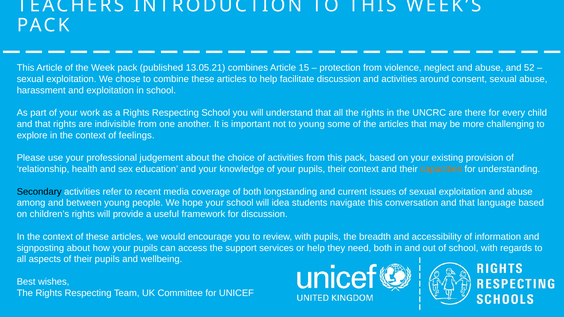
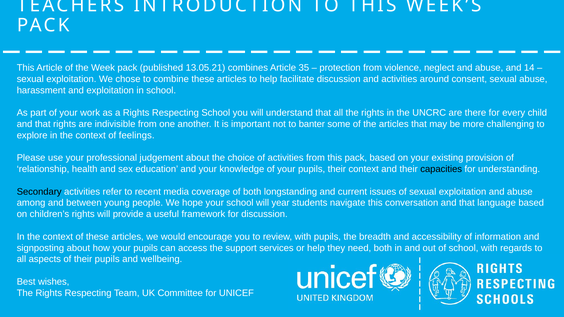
15: 15 -> 35 (304, 68)
52: 52 -> 14 (529, 68)
to young: young -> banter (312, 124)
capacities colour: orange -> black (441, 169)
idea: idea -> year (281, 203)
